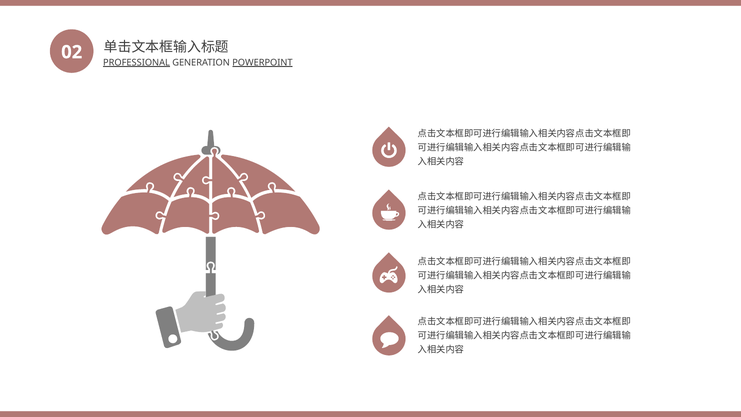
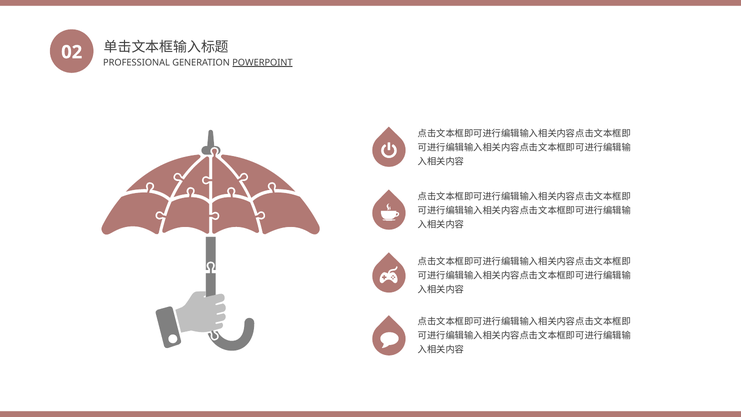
PROFESSIONAL underline: present -> none (136, 62)
